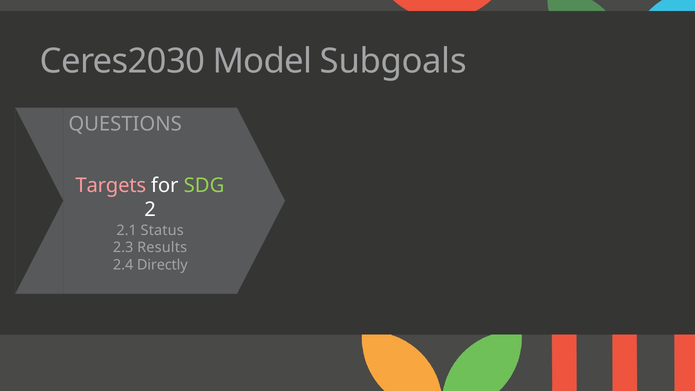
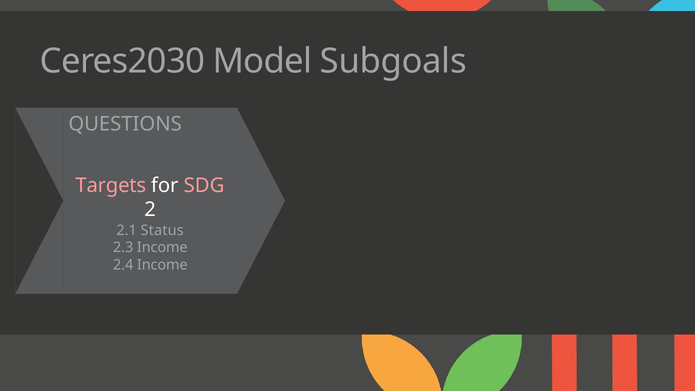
SDG colour: light green -> pink (204, 185)
2.3 Results: Results -> Income (162, 248)
2.4 Directly: Directly -> Income (162, 265)
